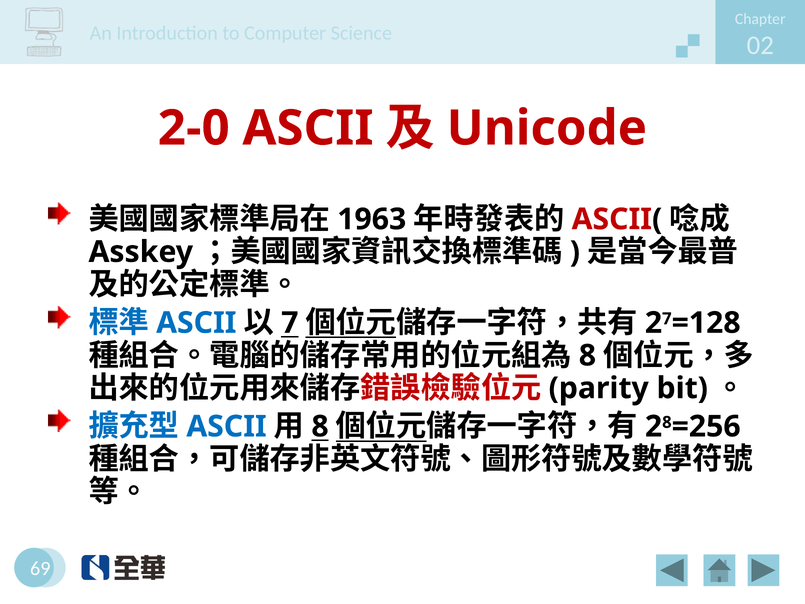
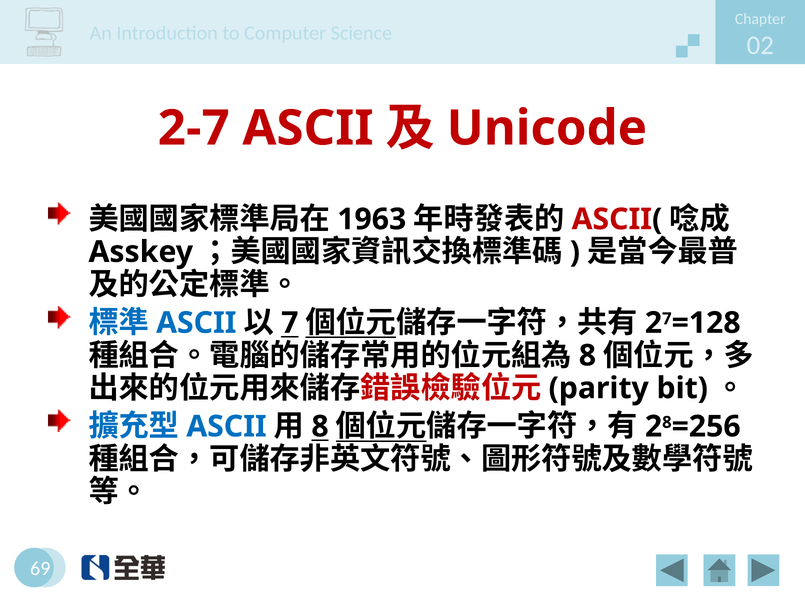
2-0: 2-0 -> 2-7 (194, 128)
